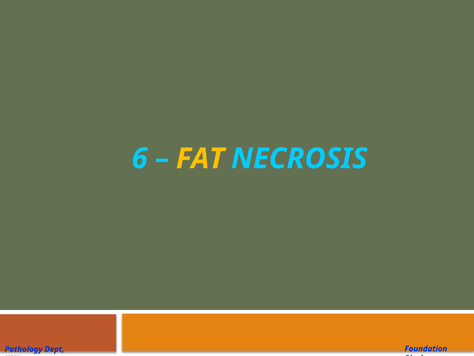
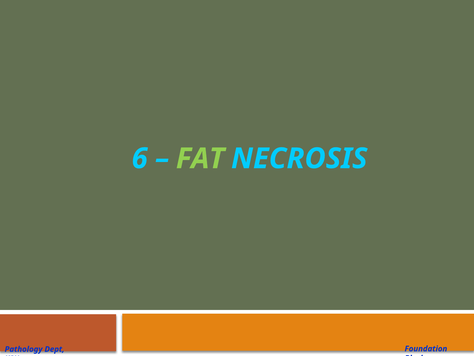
FAT colour: yellow -> light green (200, 158)
